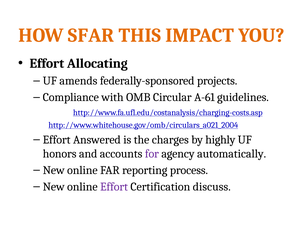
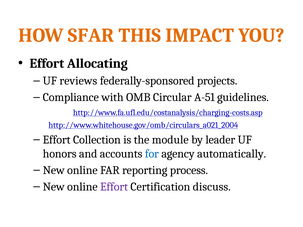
amends: amends -> reviews (78, 81)
A-61: A-61 -> A-51 (204, 97)
Answered: Answered -> Collection (97, 140)
charges: charges -> module (170, 140)
highly: highly -> leader (220, 140)
for colour: purple -> blue (152, 154)
